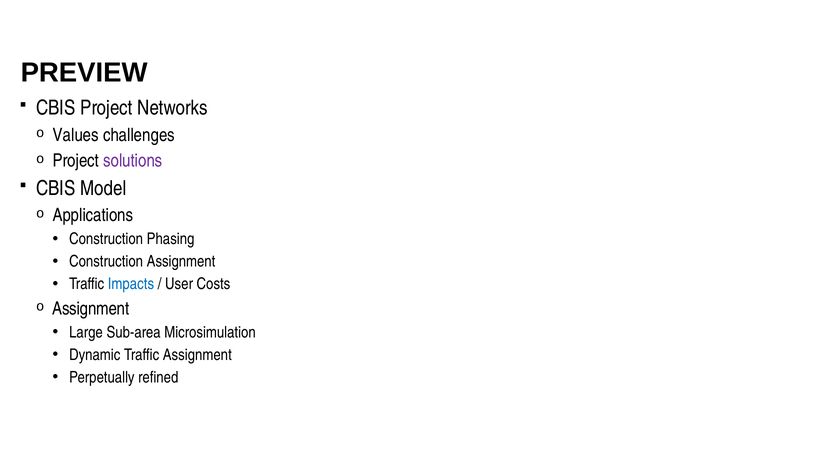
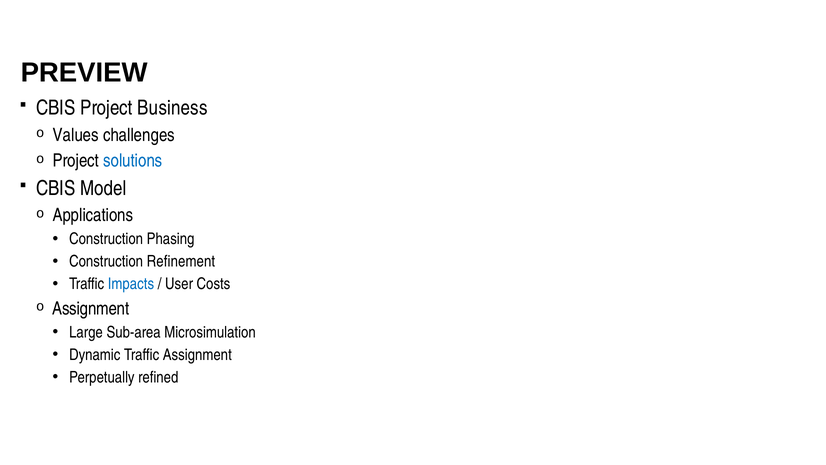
Networks: Networks -> Business (173, 108)
solutions colour: purple -> blue (133, 161)
Construction Assignment: Assignment -> Refinement (181, 261)
